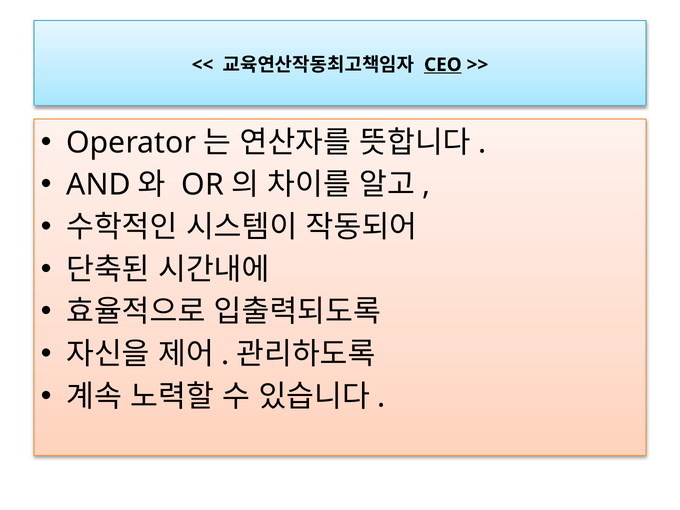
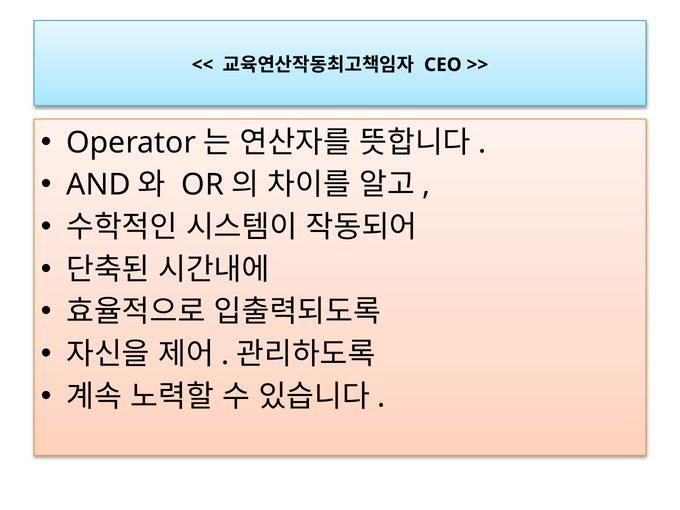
CEO underline: present -> none (443, 65)
